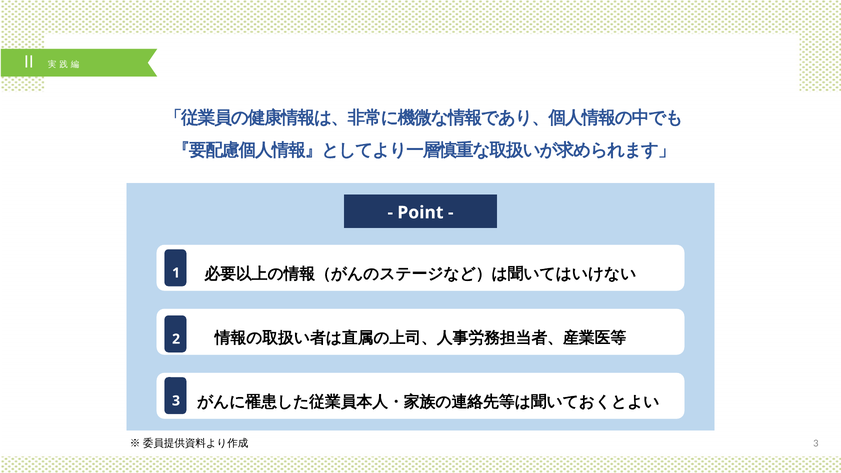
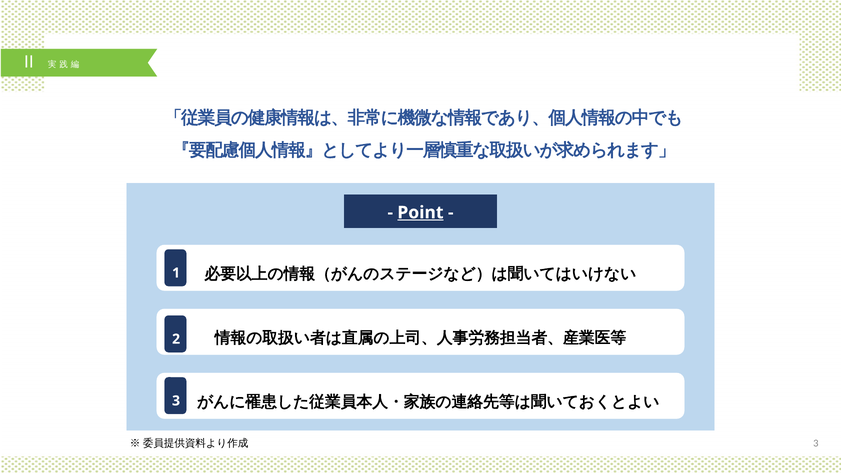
Point underline: none -> present (420, 213)
